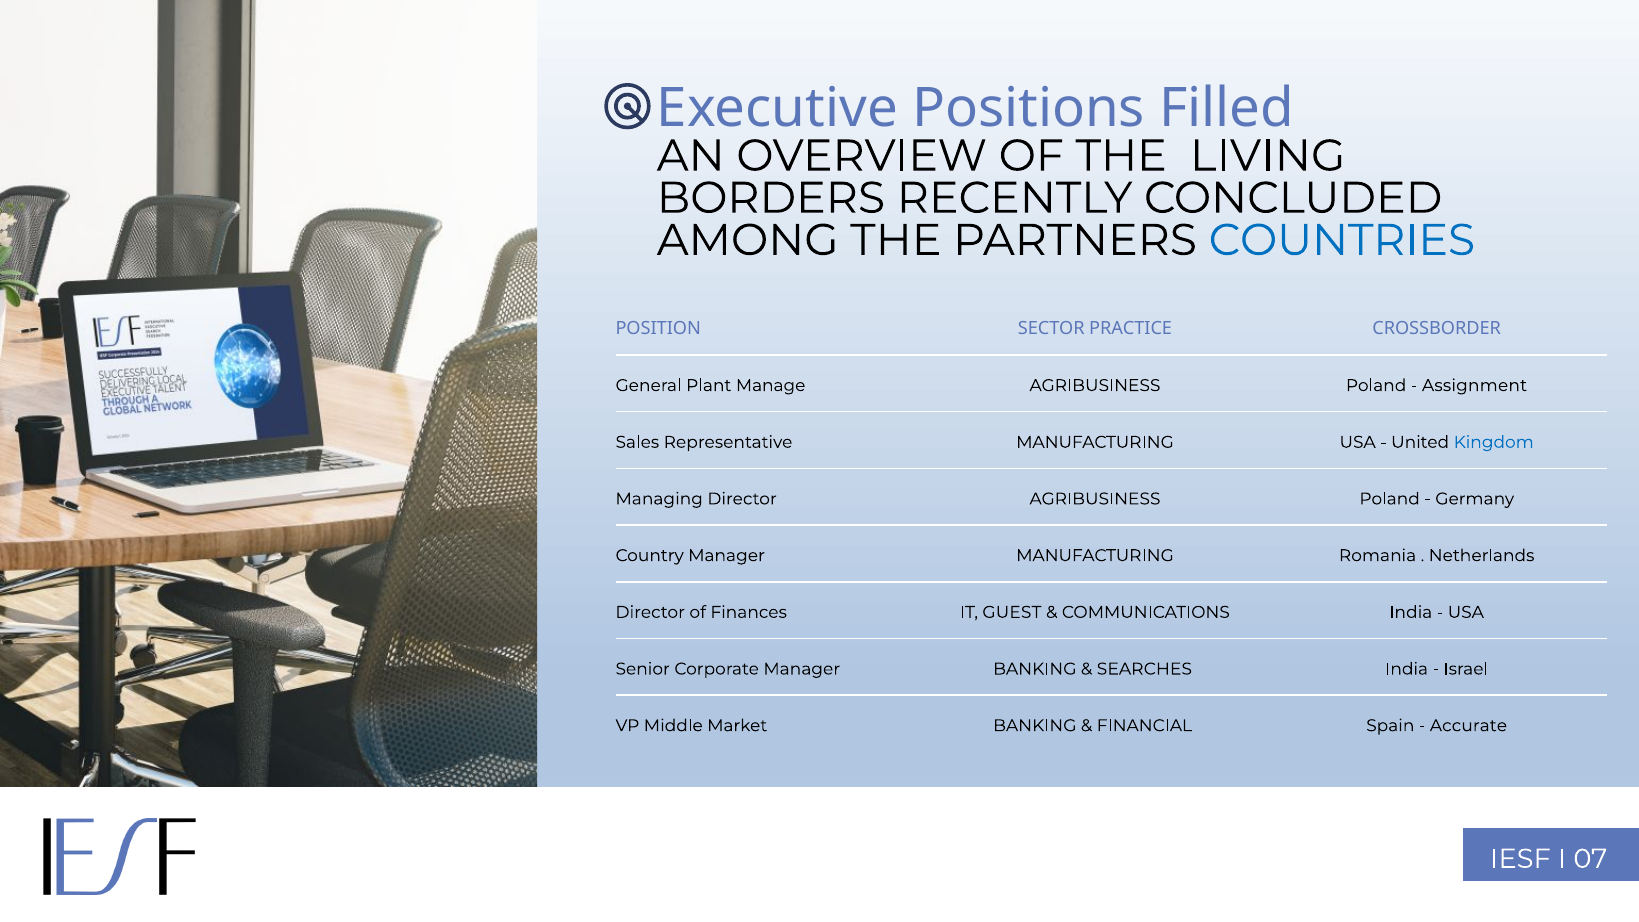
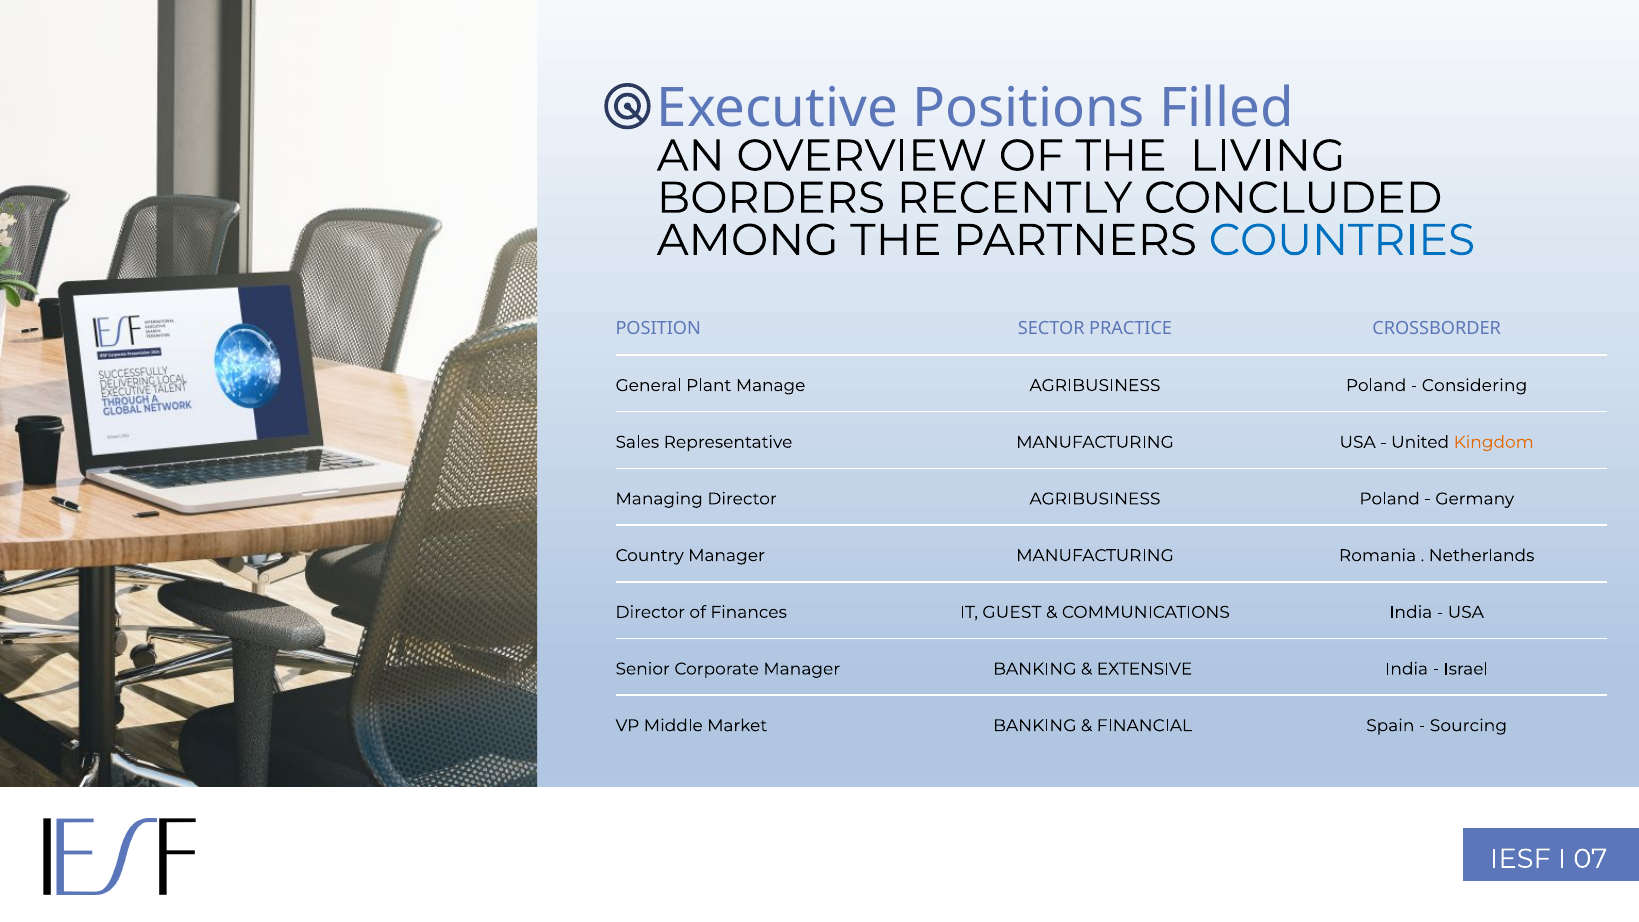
Assignment: Assignment -> Considering (1475, 385)
Kingdom colour: blue -> orange (1494, 442)
SEARCHES: SEARCHES -> EXTENSIVE (1144, 669)
Accurate: Accurate -> Sourcing (1468, 726)
